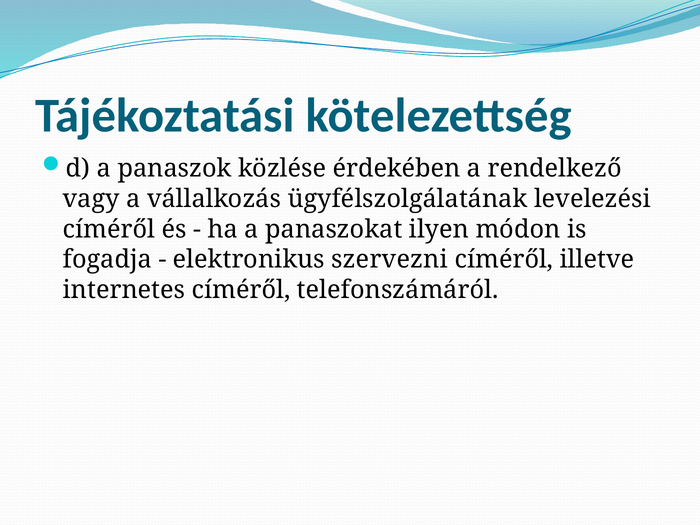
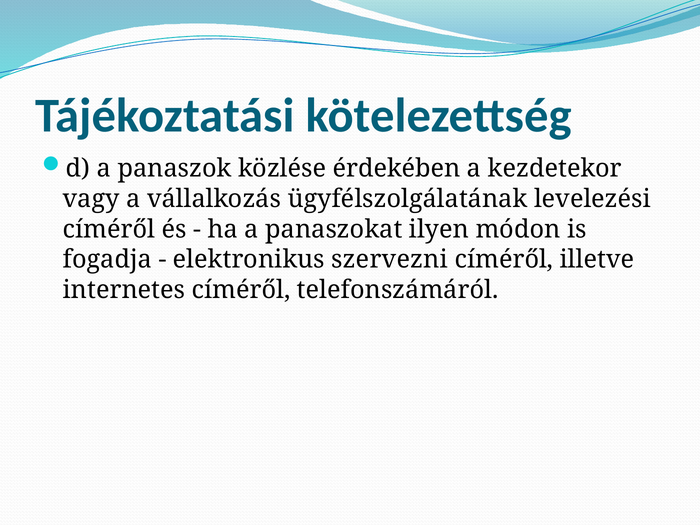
rendelkező: rendelkező -> kezdetekor (555, 169)
